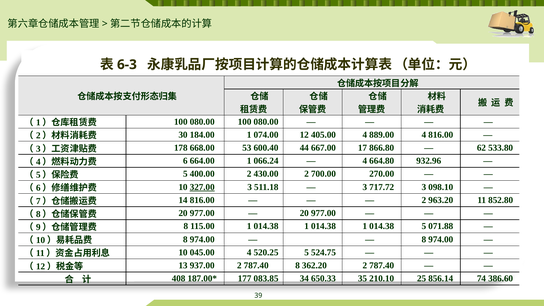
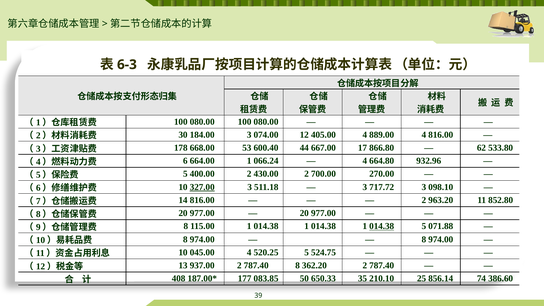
184.00 1: 1 -> 3 (249, 135)
014.38 underline: none -> present (382, 226)
34: 34 -> 50 (304, 279)
